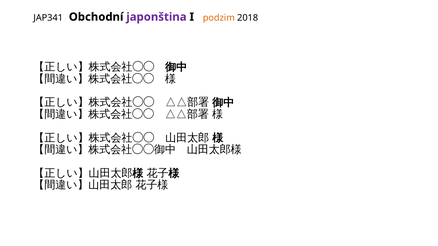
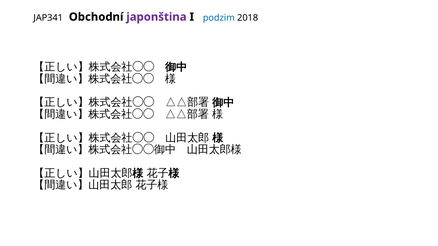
podzim colour: orange -> blue (219, 18)
